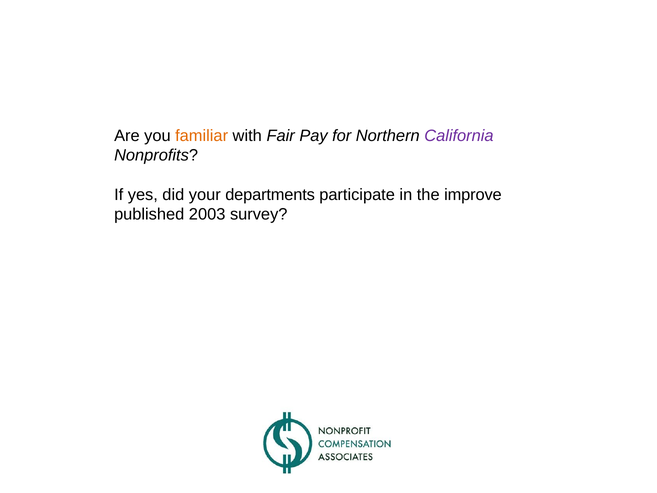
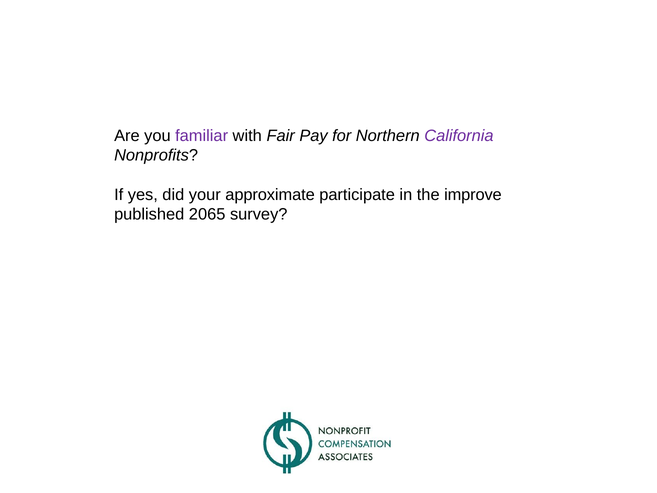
familiar colour: orange -> purple (202, 136)
departments: departments -> approximate (270, 195)
2003: 2003 -> 2065 (207, 214)
